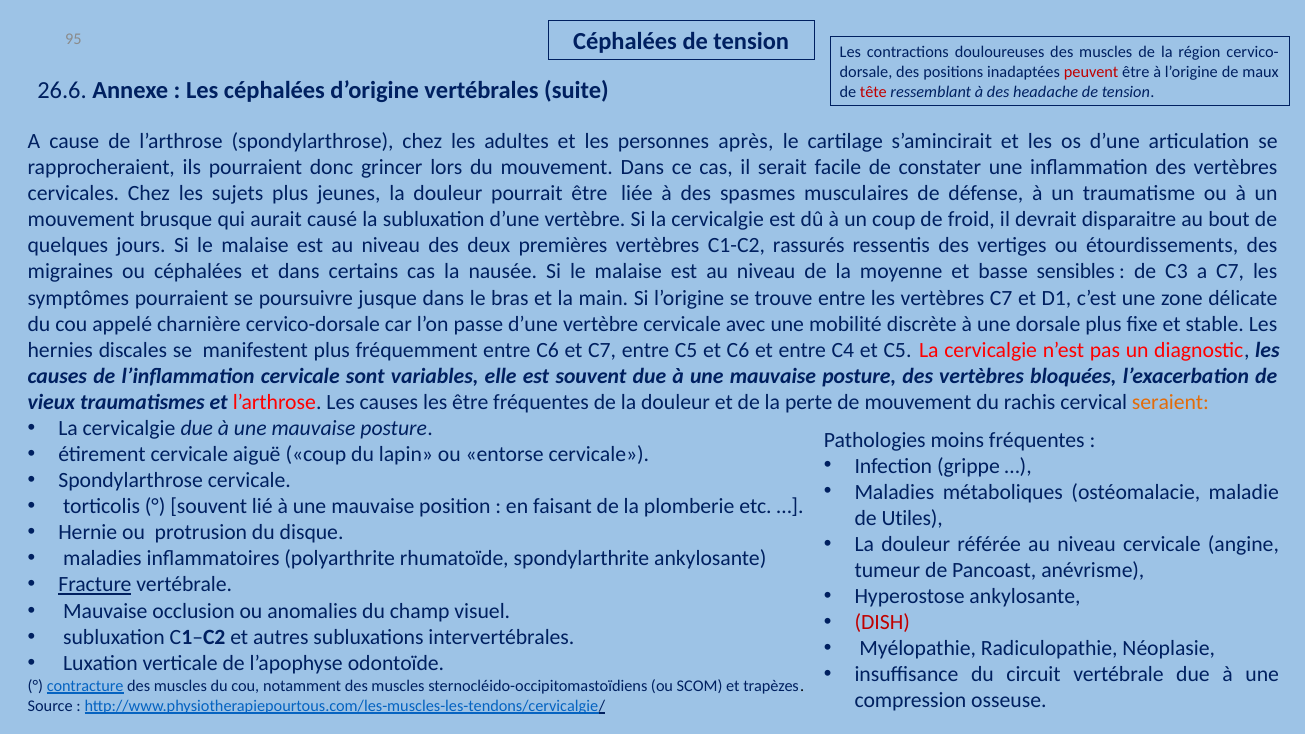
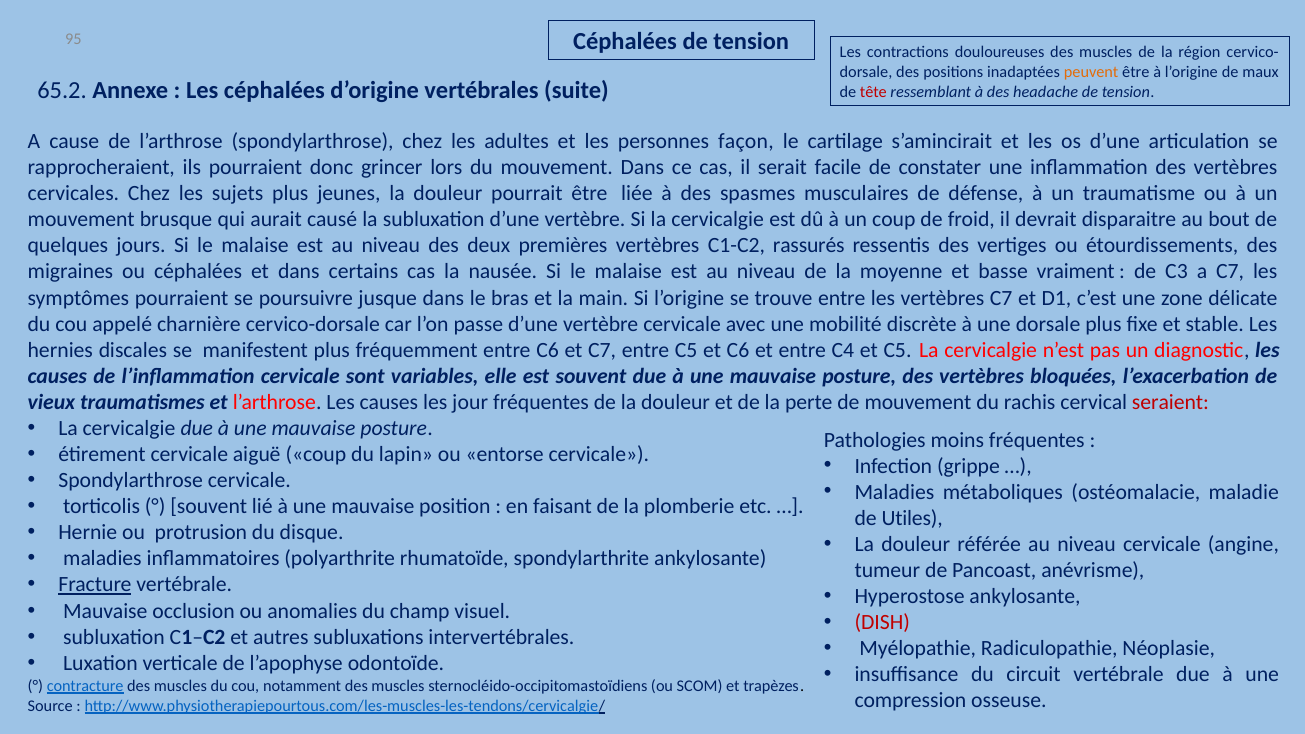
peuvent colour: red -> orange (1091, 72)
26.6: 26.6 -> 65.2 (62, 91)
après: après -> façon (746, 141)
sensibles: sensibles -> vraiment (1076, 272)
les être: être -> jour (470, 402)
seraient colour: orange -> red (1170, 402)
